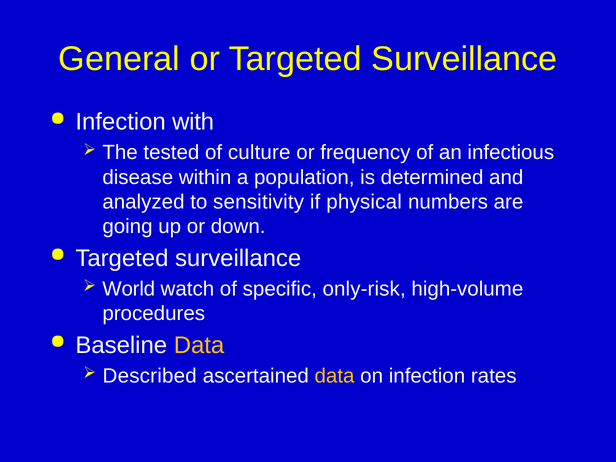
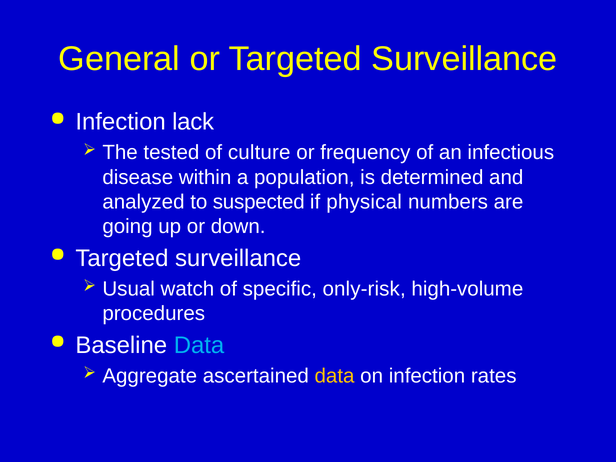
with: with -> lack (193, 122)
sensitivity: sensitivity -> suspected (259, 202)
World: World -> Usual (129, 289)
Data colour: yellow -> light blue (199, 345)
Described: Described -> Aggregate (150, 376)
